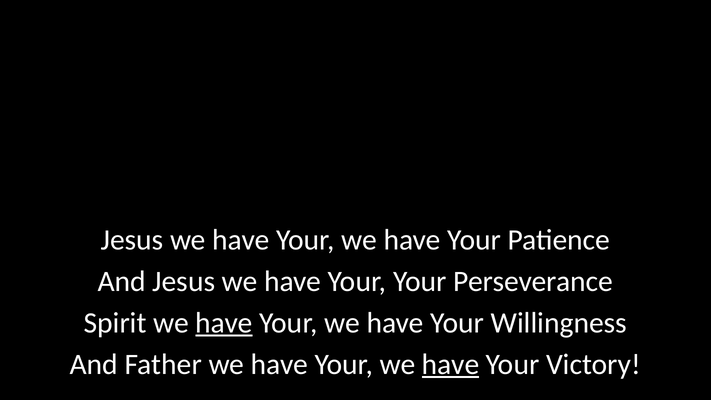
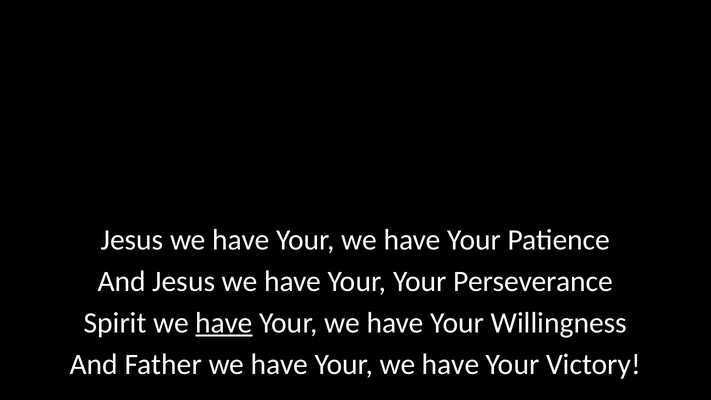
have underline: present -> none (451, 364)
